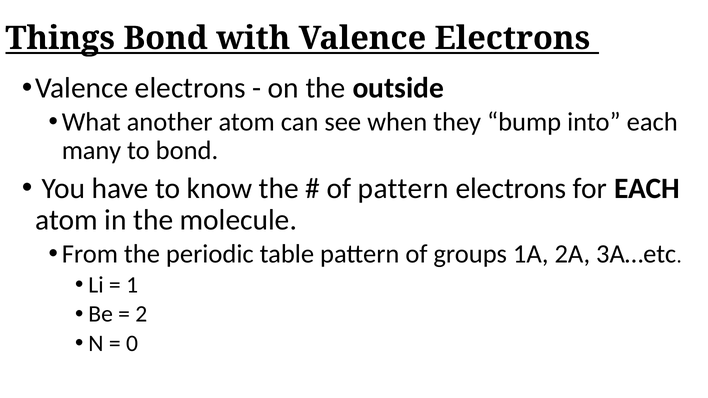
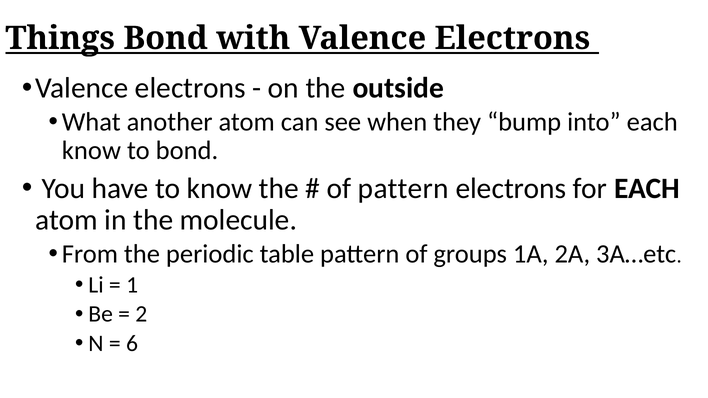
many: many -> know (91, 151)
0: 0 -> 6 (132, 343)
